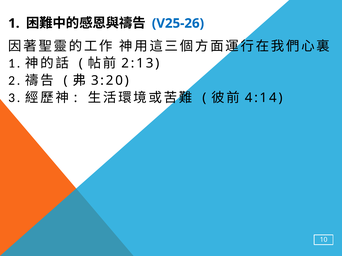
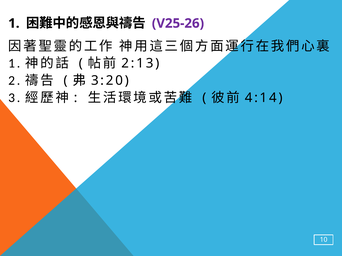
V25-26 colour: blue -> purple (178, 23)
